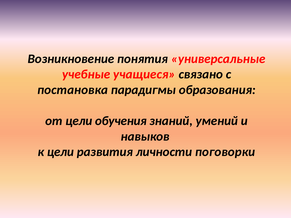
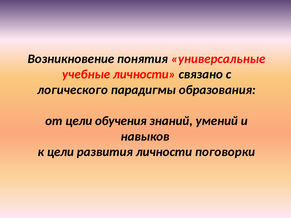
учебные учащиеся: учащиеся -> личности (144, 74)
постановка: постановка -> логического (73, 90)
